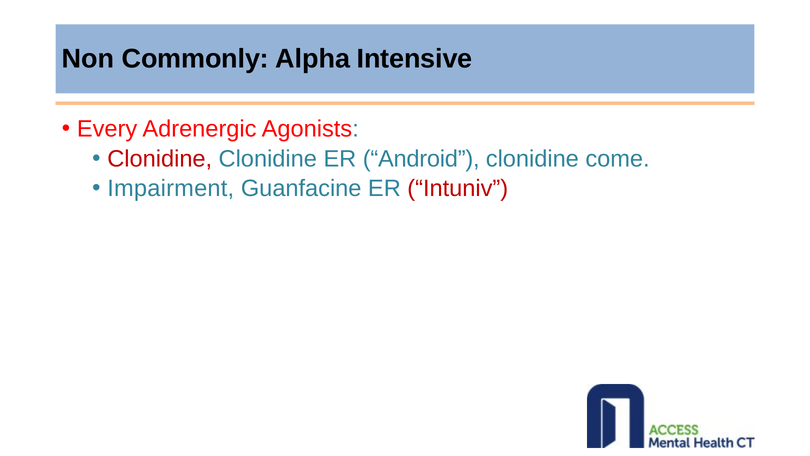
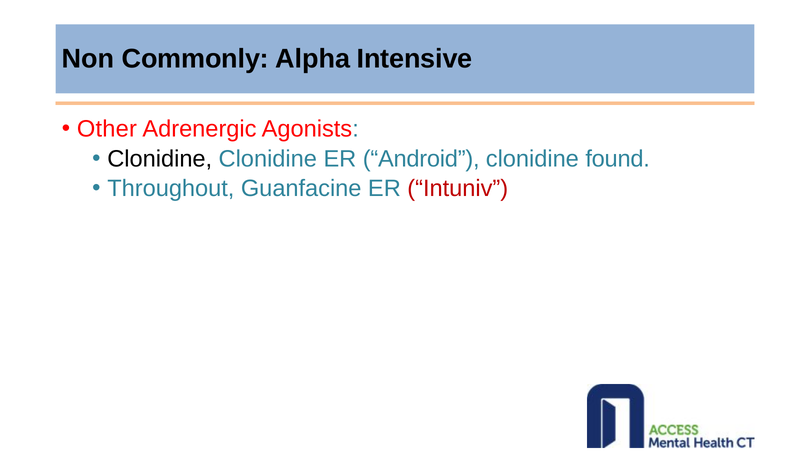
Every: Every -> Other (107, 129)
Clonidine colour: red -> black (160, 159)
come: come -> found (618, 159)
Impairment: Impairment -> Throughout (171, 188)
